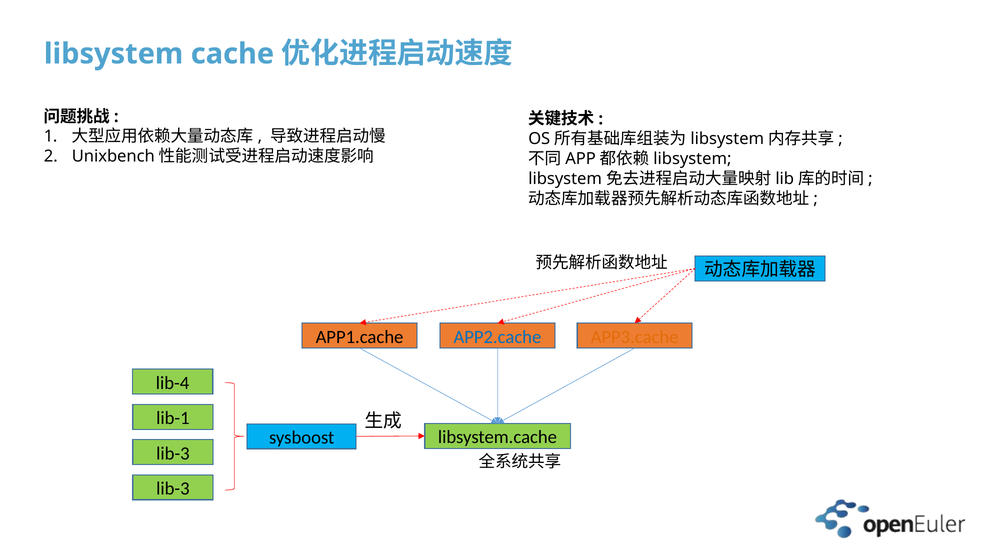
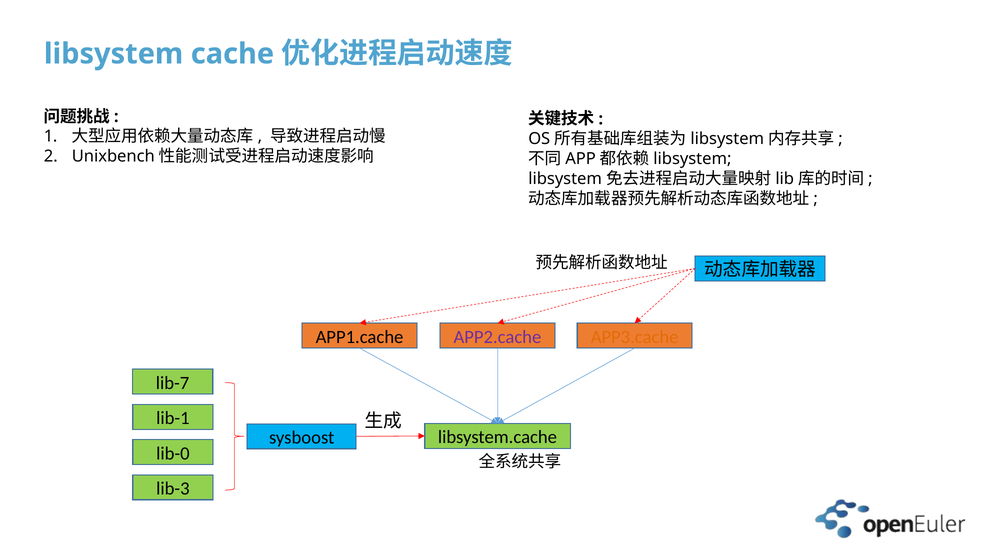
APP2.cache colour: blue -> purple (497, 337)
lib-4: lib-4 -> lib-7 (172, 383)
lib-3: lib-3 -> lib-0 (173, 453)
